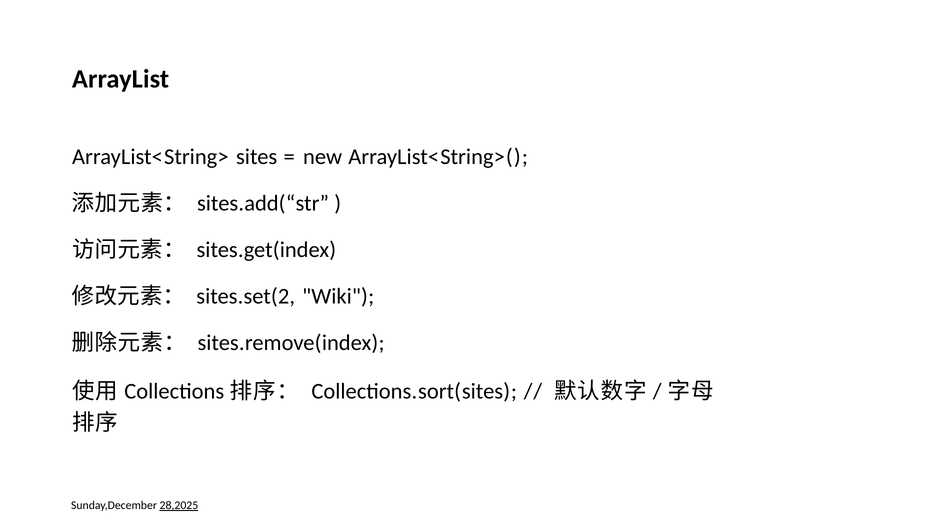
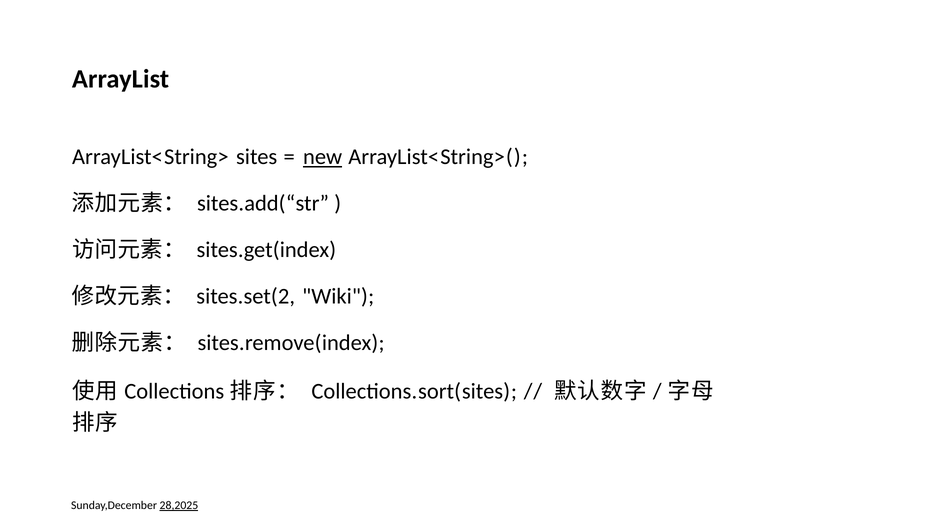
new underline: none -> present (323, 157)
